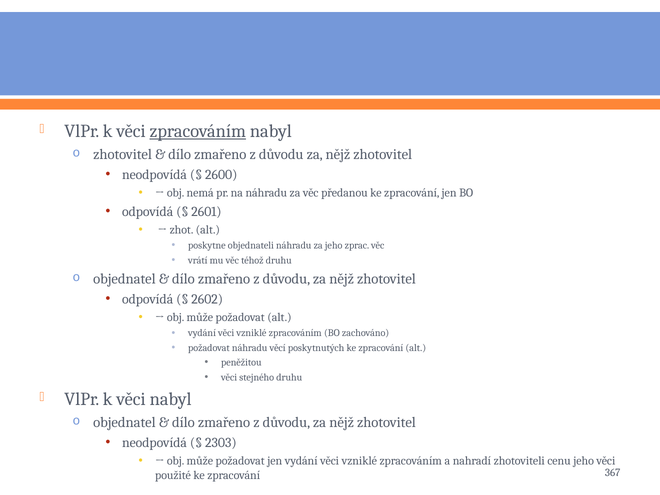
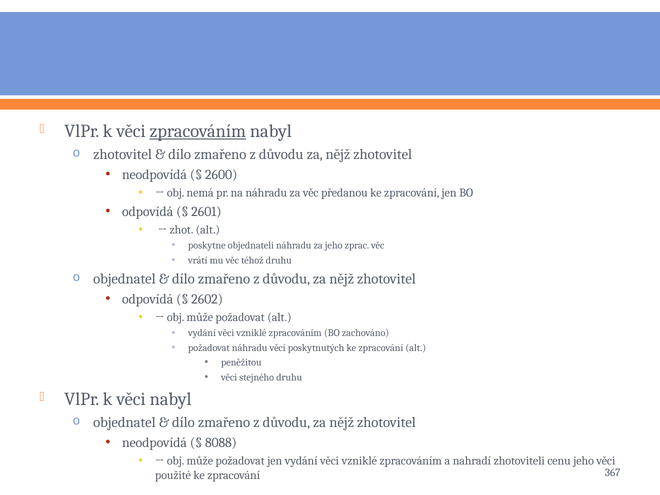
2303: 2303 -> 8088 (221, 443)
